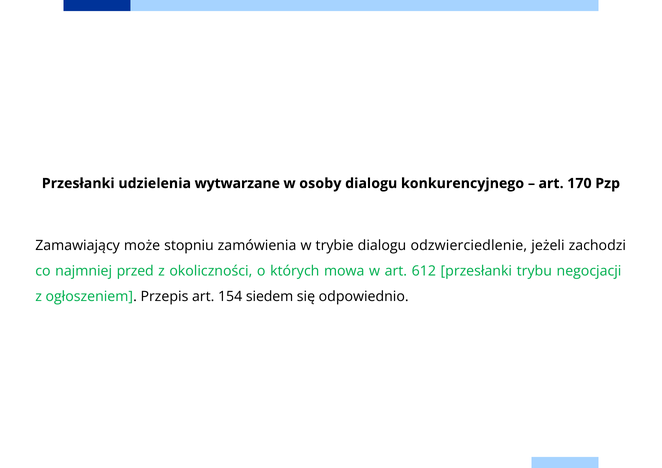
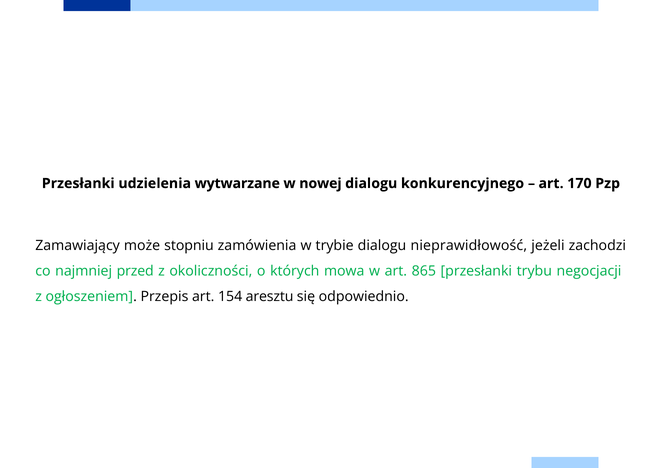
osoby: osoby -> nowej (320, 183)
odzwierciedlenie: odzwierciedlenie -> nieprawidłowość (469, 245)
612: 612 -> 865 (424, 271)
siedem: siedem -> aresztu (270, 296)
